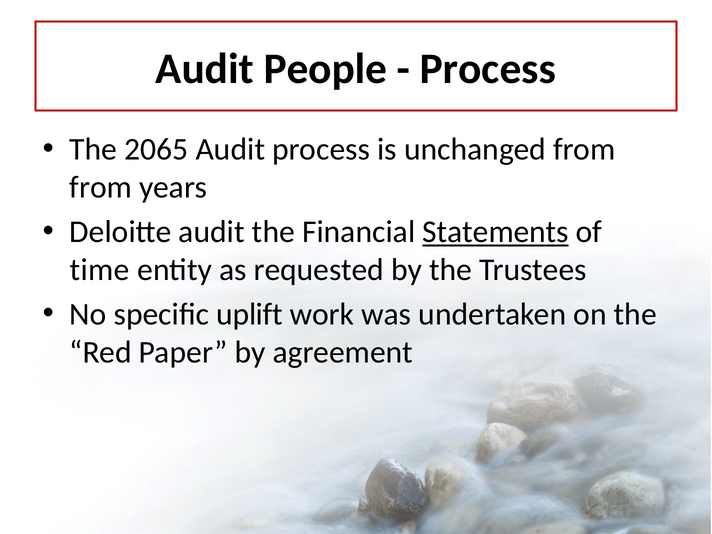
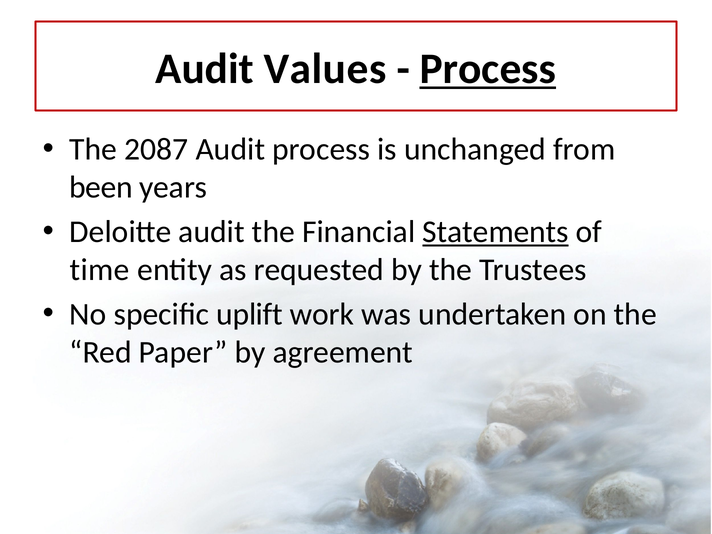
People: People -> Values (325, 69)
Process underline: none -> present (488, 69)
2065: 2065 -> 2087 (156, 149)
from: from -> been (101, 187)
